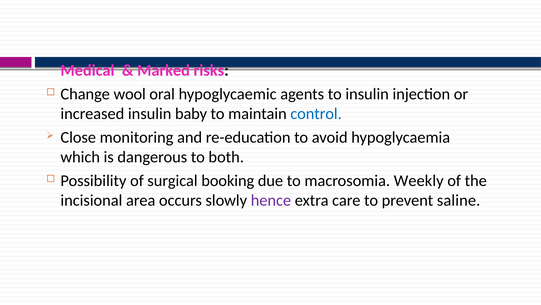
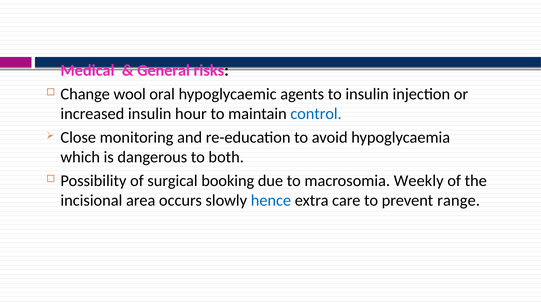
Marked: Marked -> General (164, 70)
baby: baby -> hour (191, 114)
hence colour: purple -> blue (271, 200)
saline: saline -> range (459, 200)
